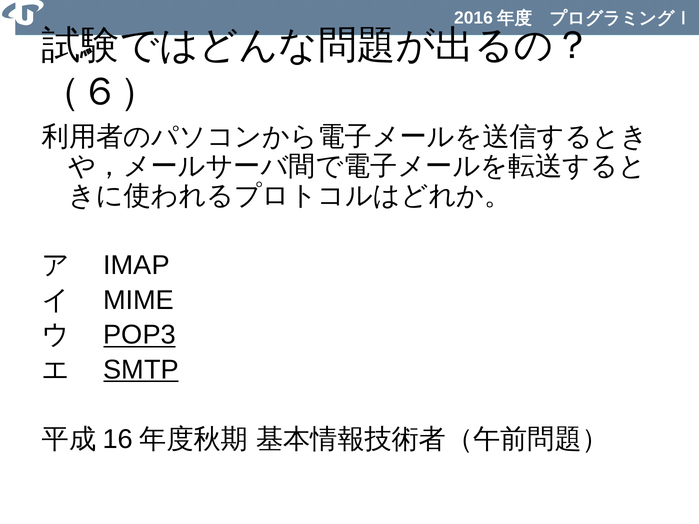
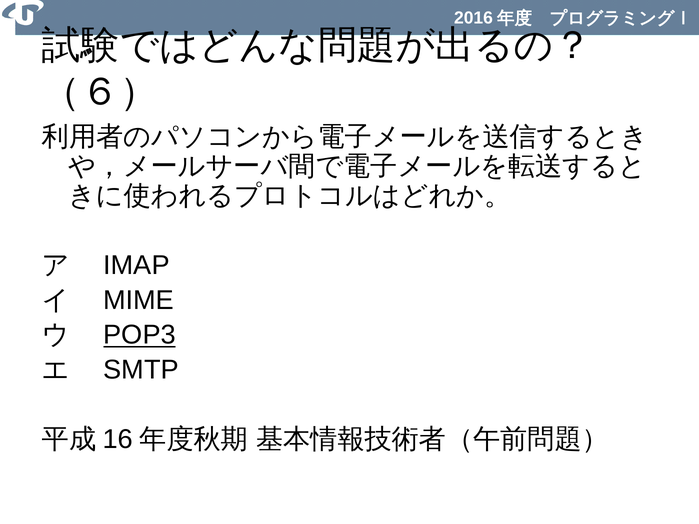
SMTP underline: present -> none (141, 370)
